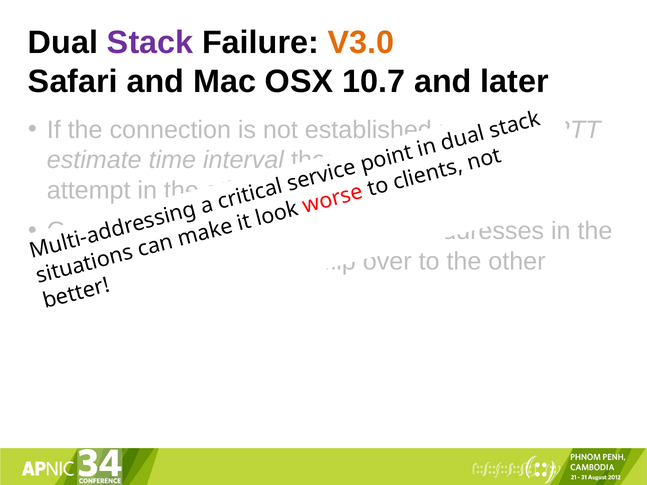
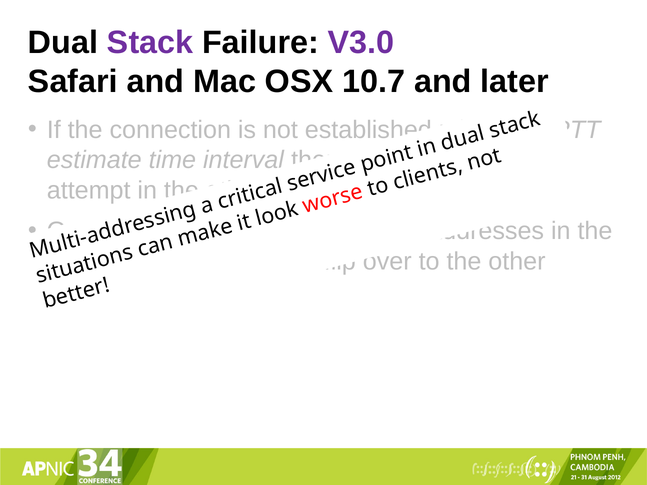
V3.0 colour: orange -> purple (361, 43)
